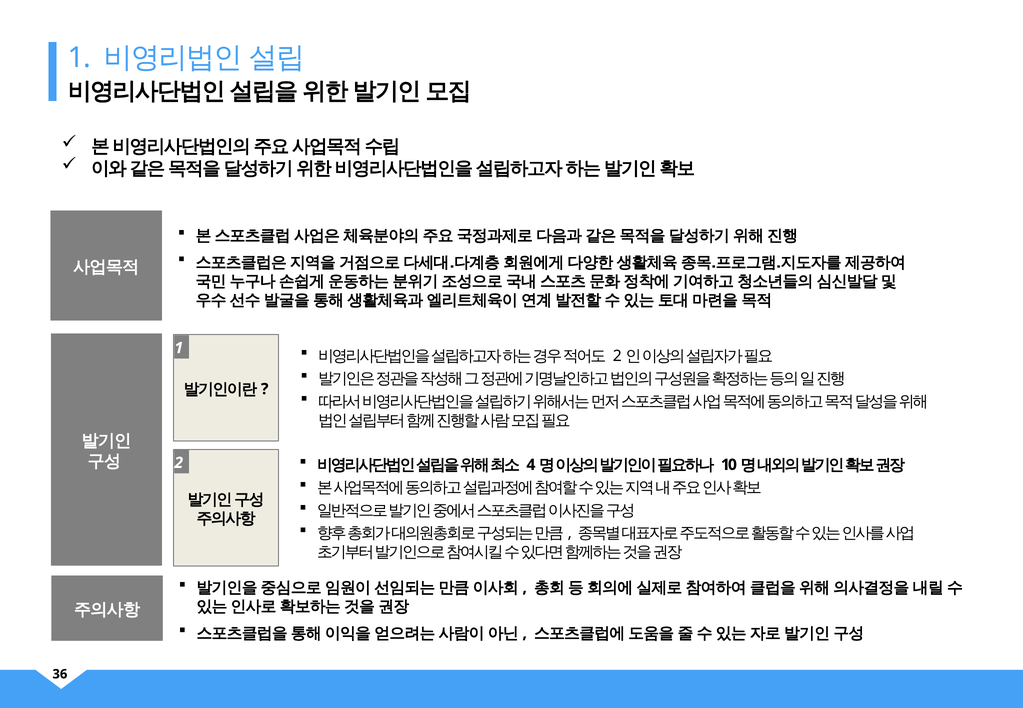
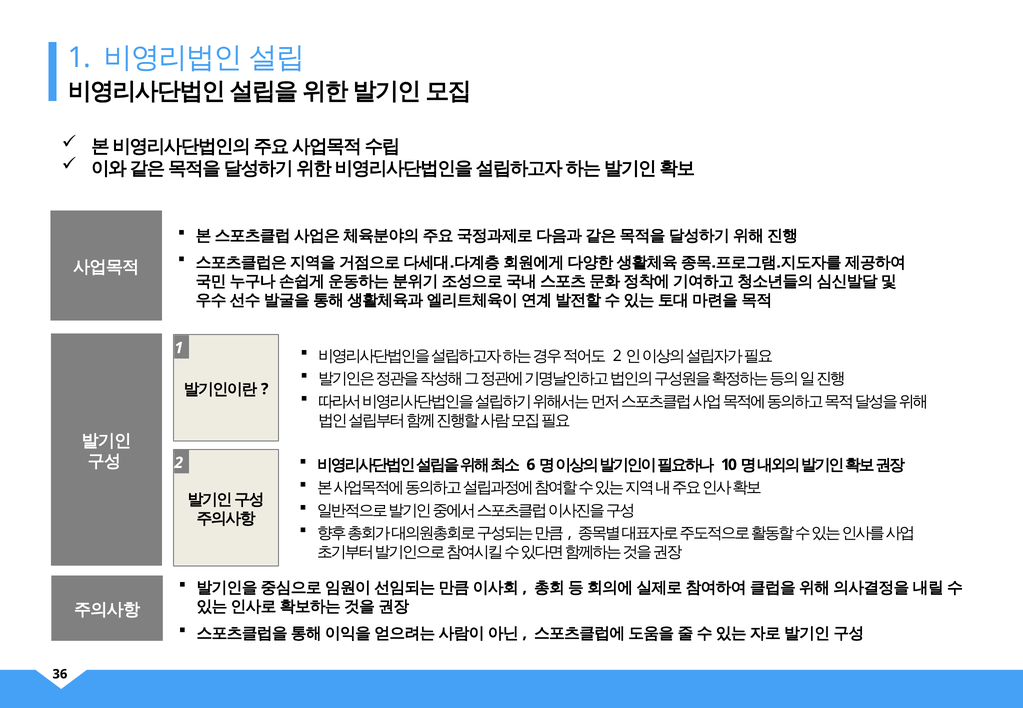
4: 4 -> 6 (531, 465)
